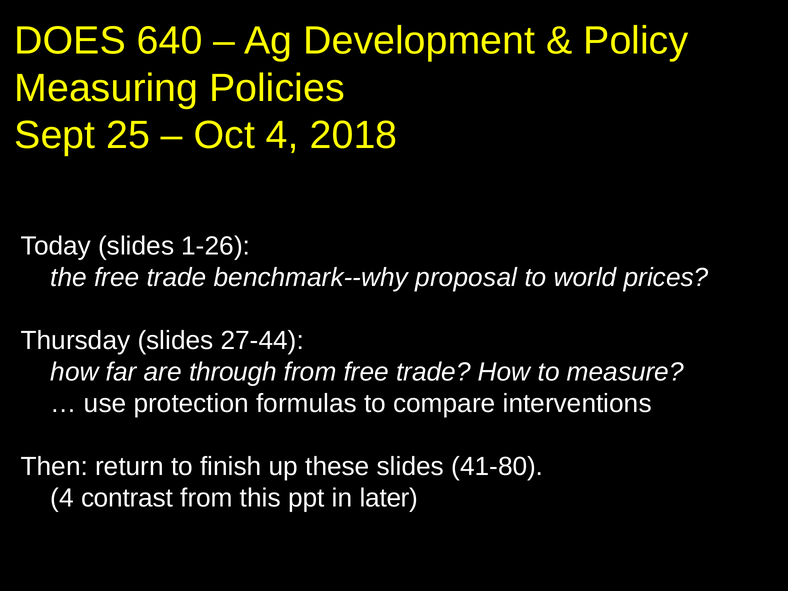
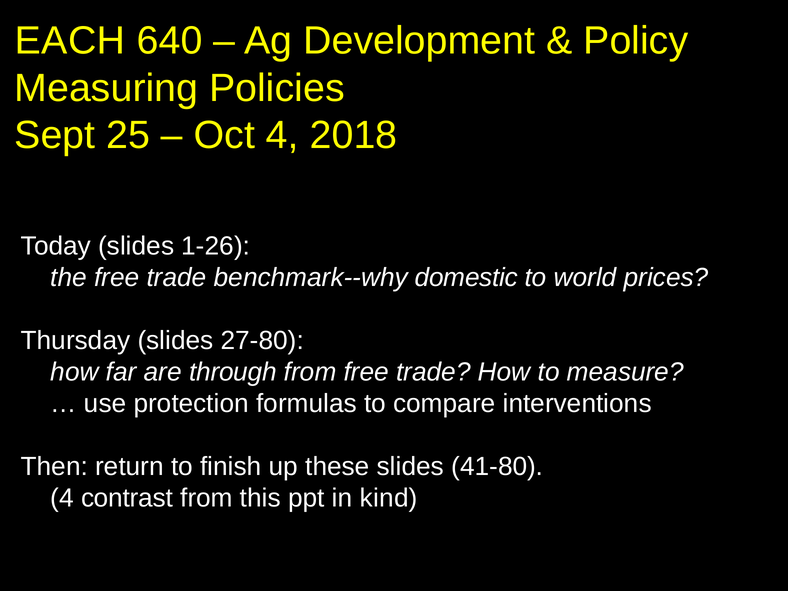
DOES: DOES -> EACH (70, 41)
proposal: proposal -> domestic (466, 278)
27-44: 27-44 -> 27-80 (262, 341)
later: later -> kind (389, 498)
